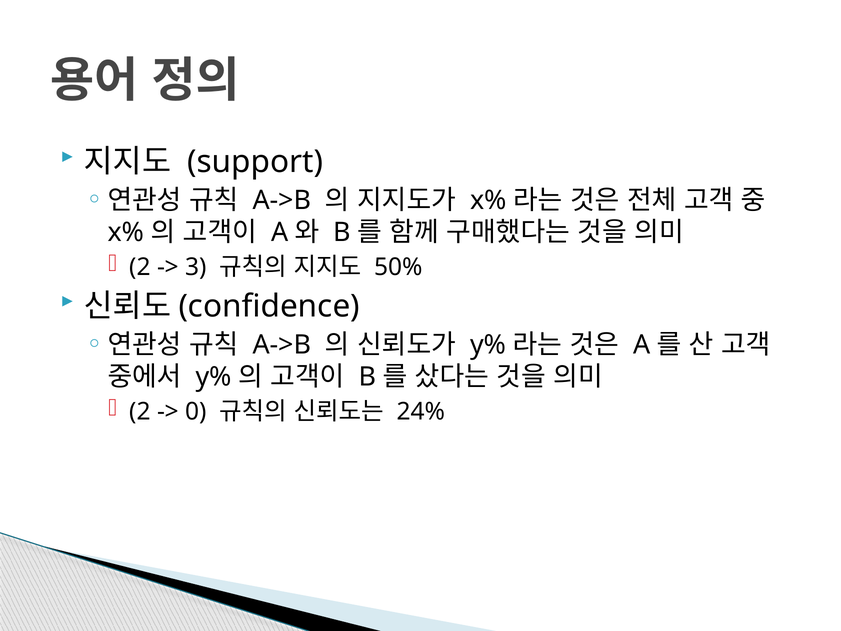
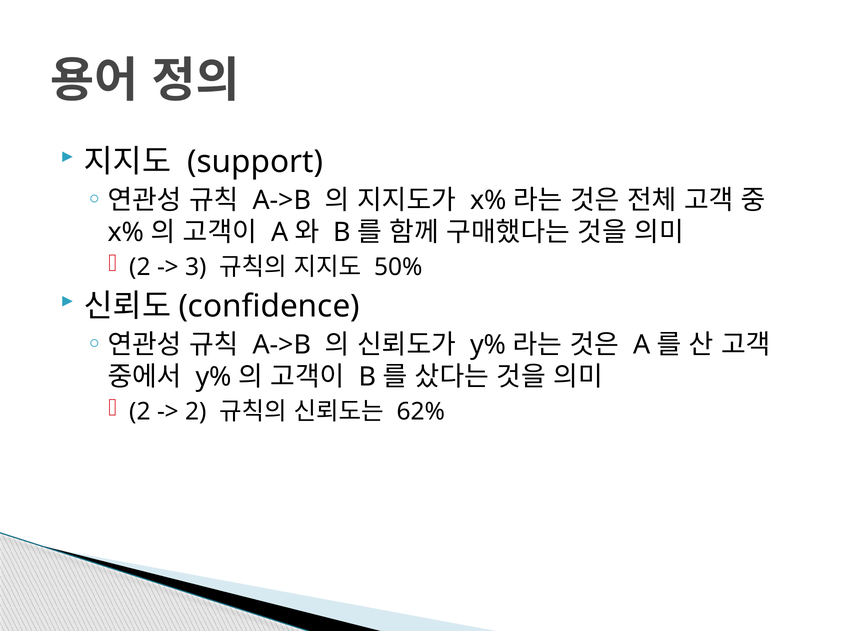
0: 0 -> 2 (196, 412)
24%: 24% -> 62% (421, 412)
